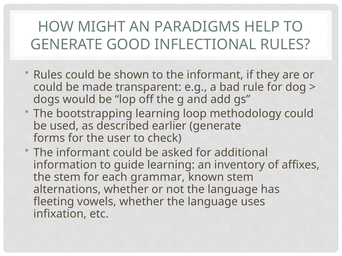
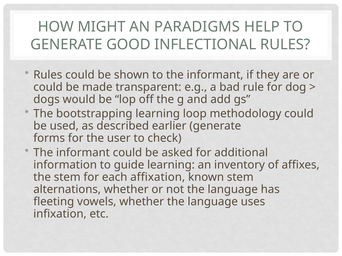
grammar: grammar -> affixation (158, 177)
